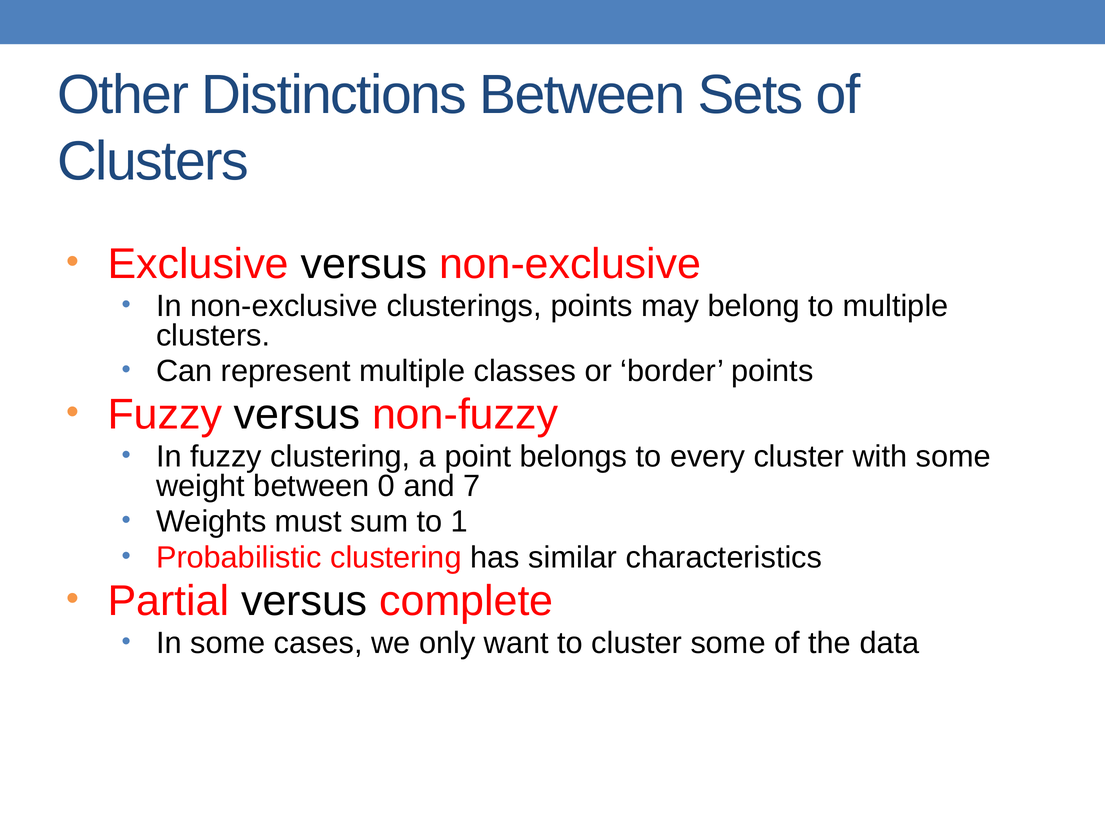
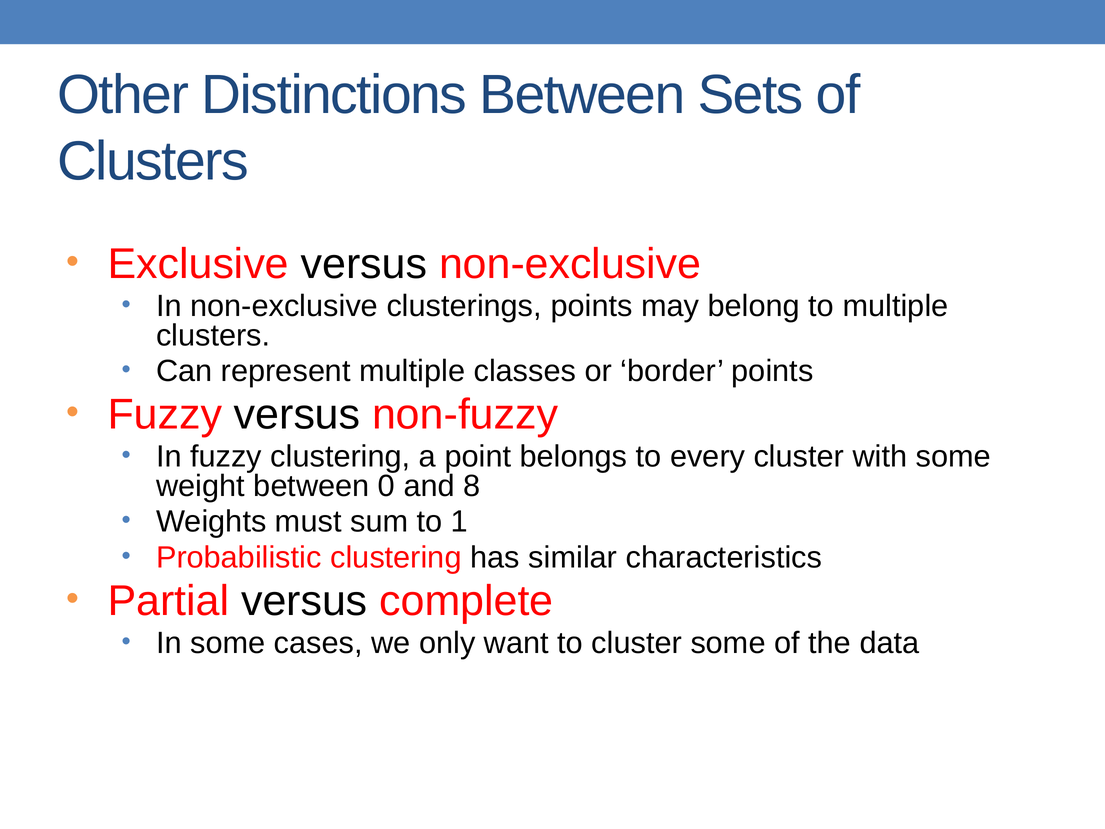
7: 7 -> 8 (472, 486)
